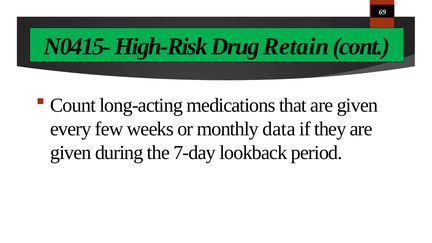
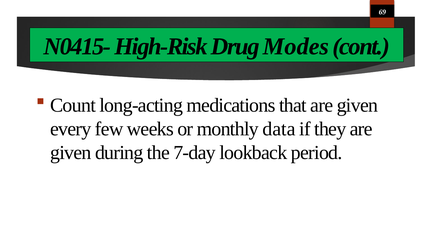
Retain: Retain -> Modes (296, 47)
